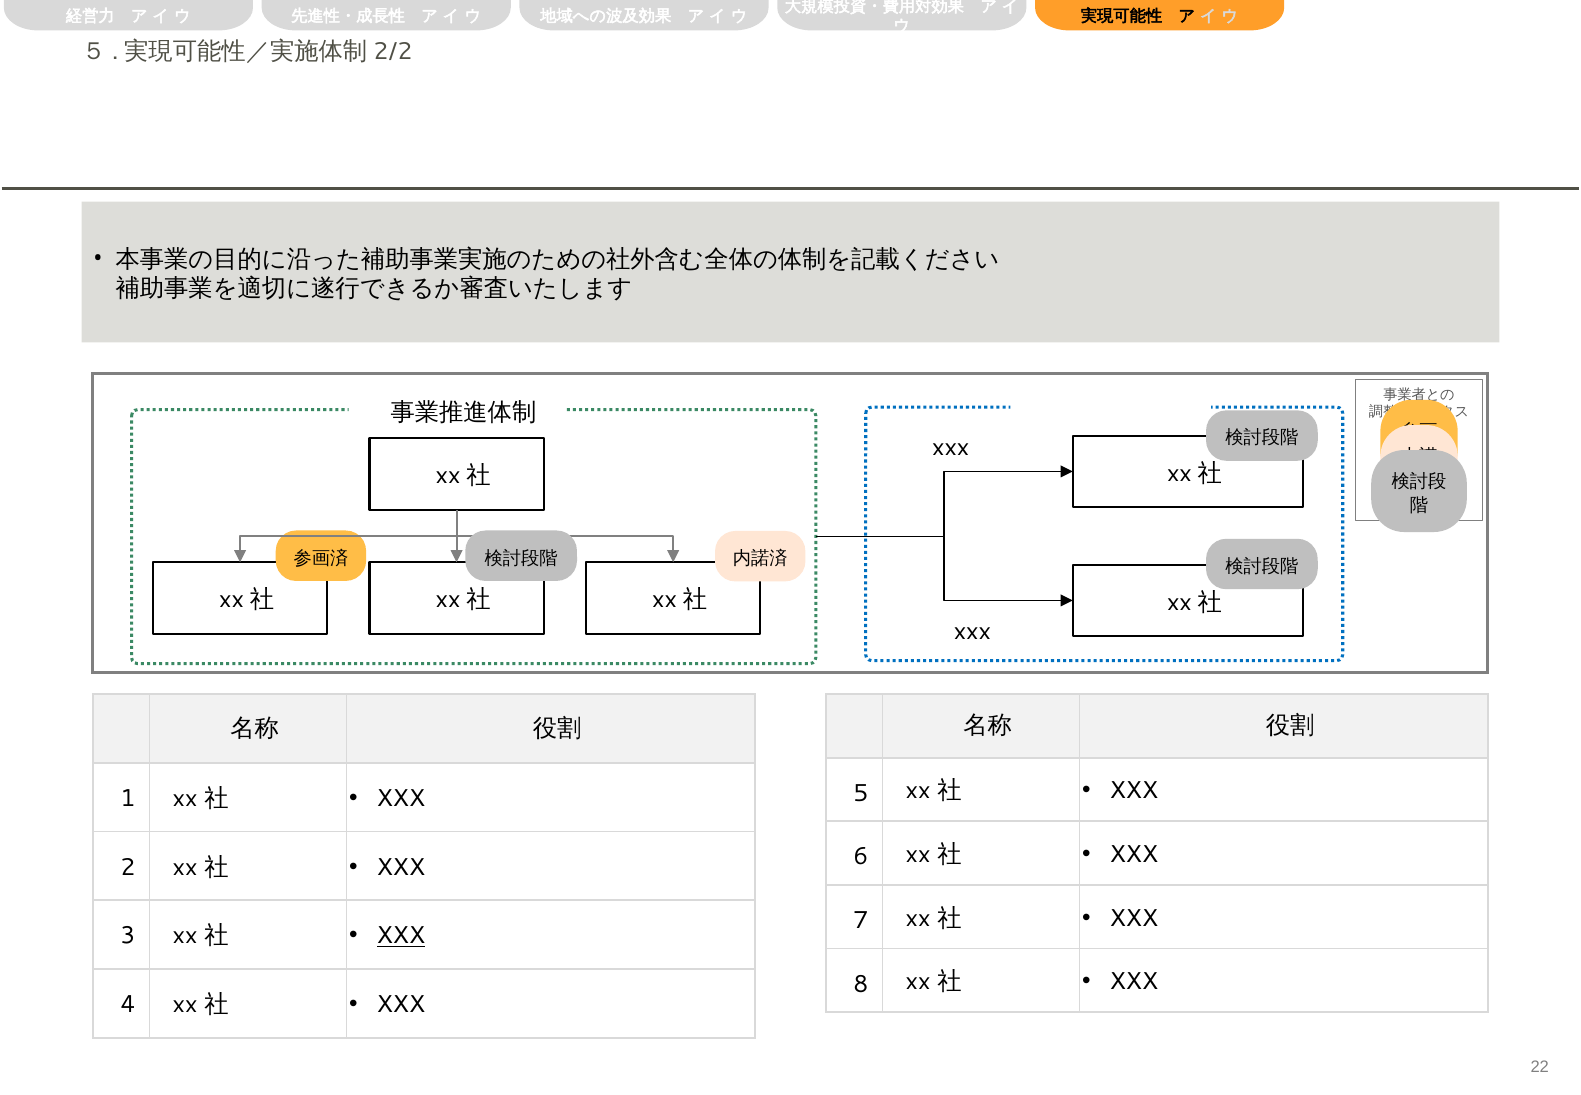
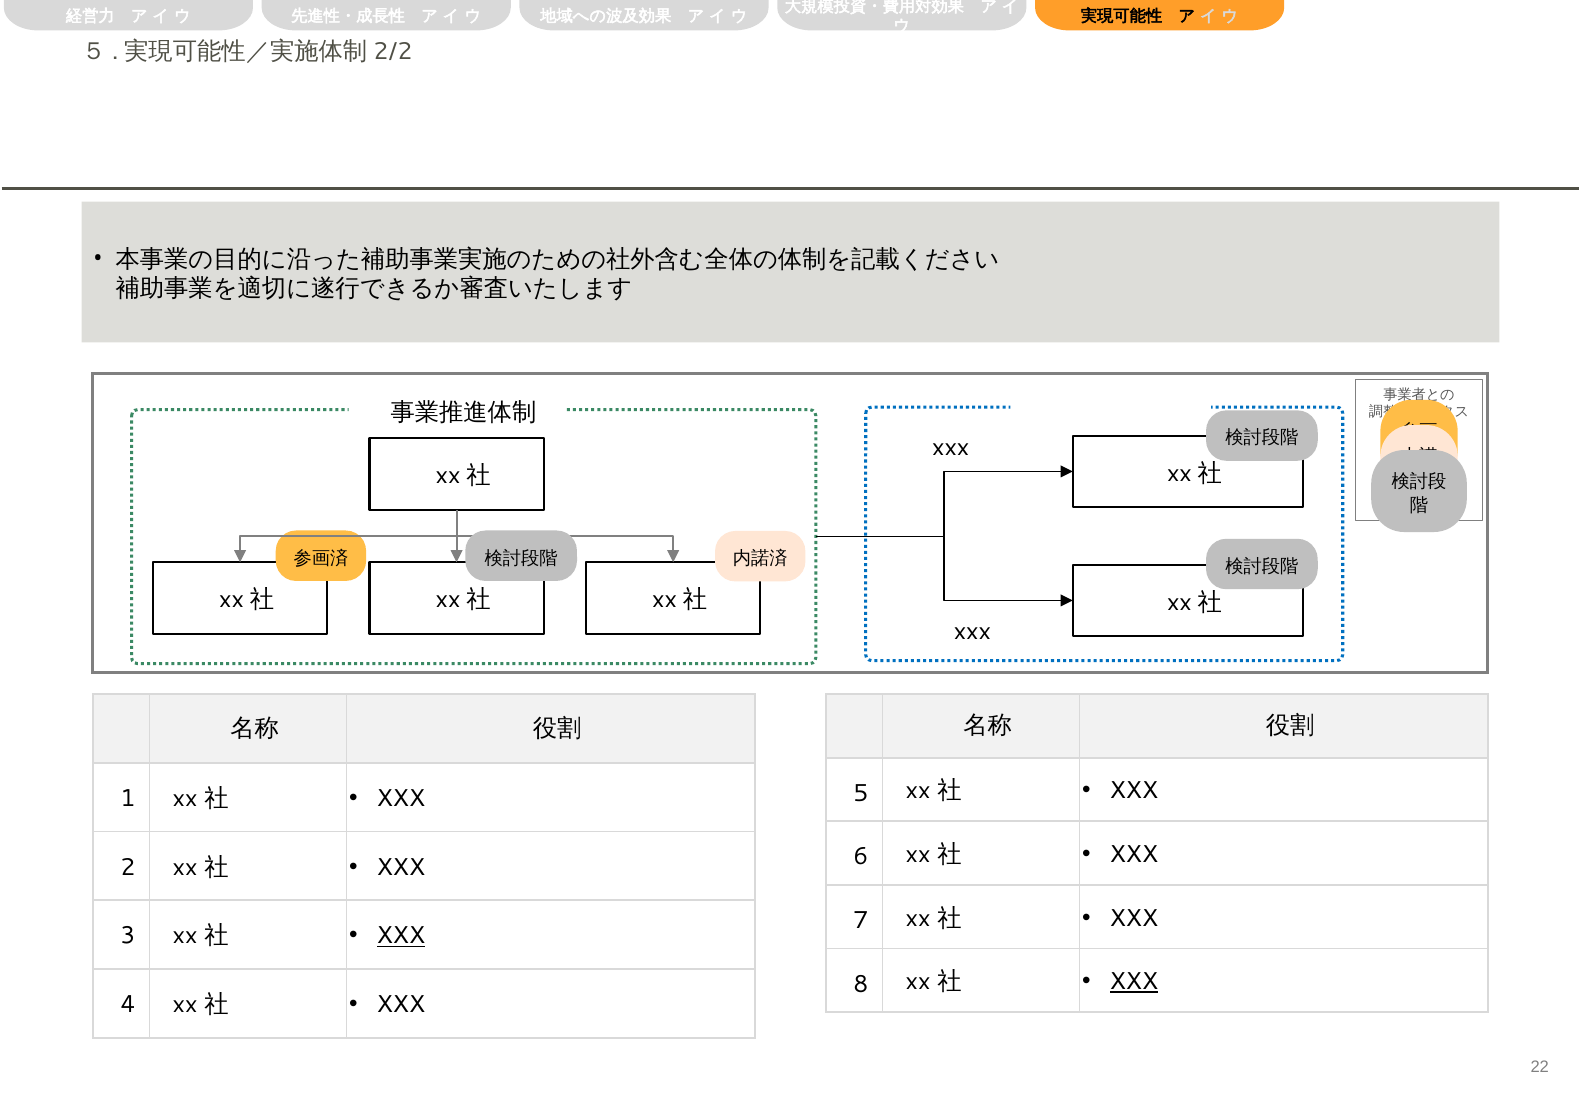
XXX underline: none -> present (1134, 981)
